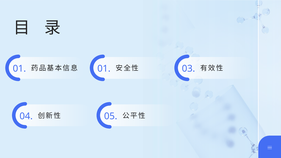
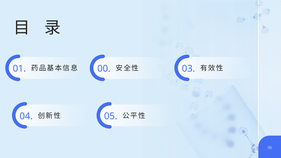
01: 01 -> 00 (104, 69)
